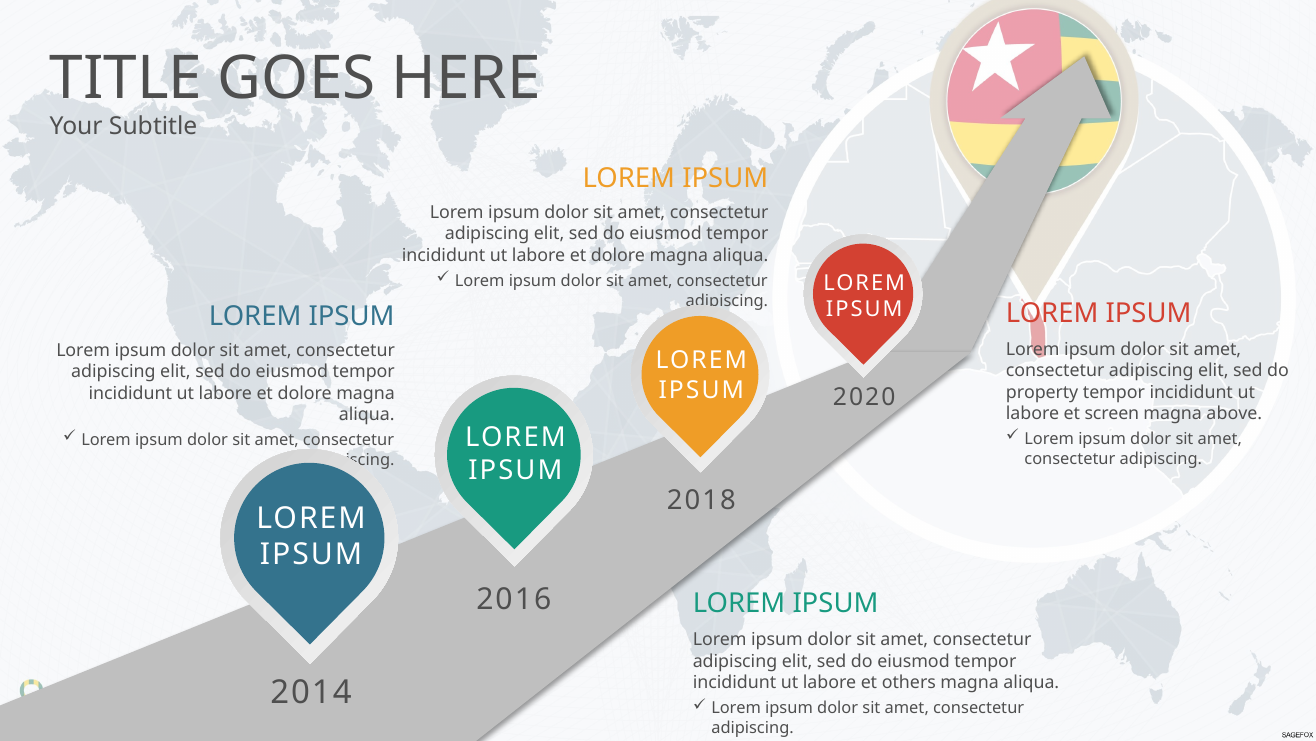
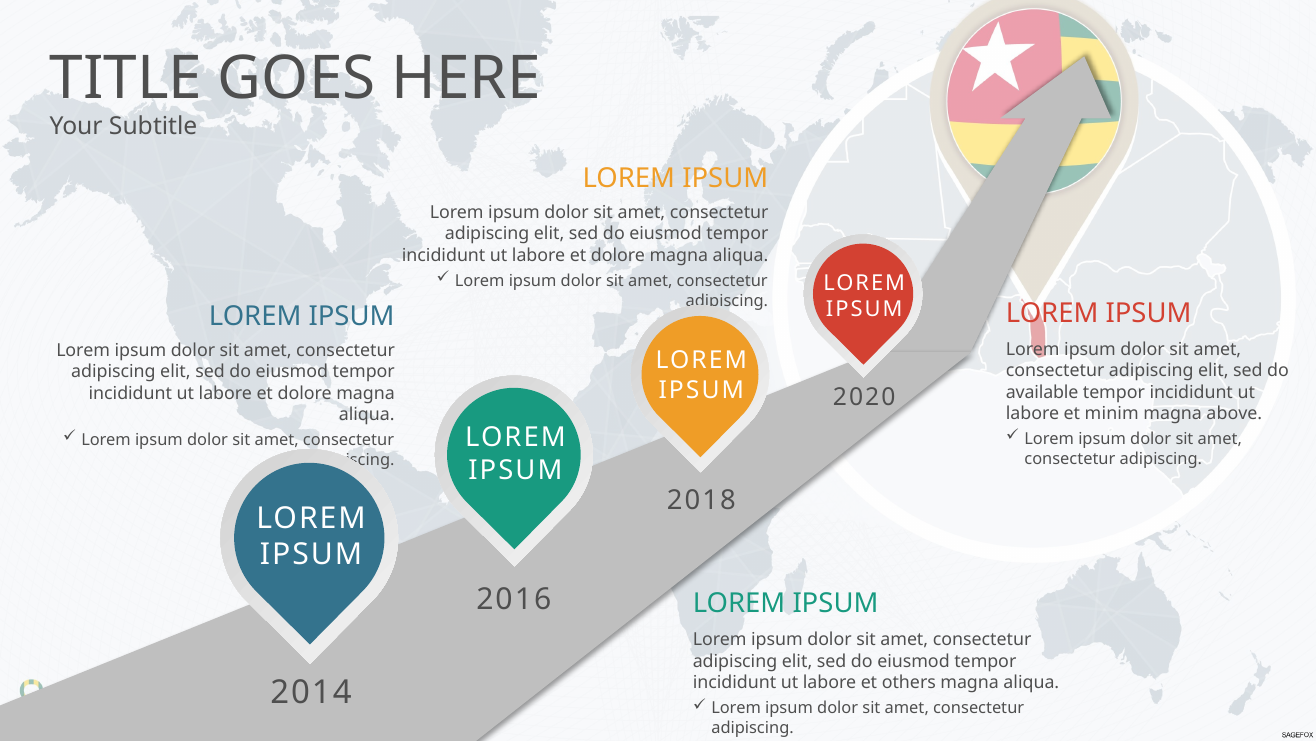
property: property -> available (1042, 392)
screen: screen -> minim (1112, 413)
